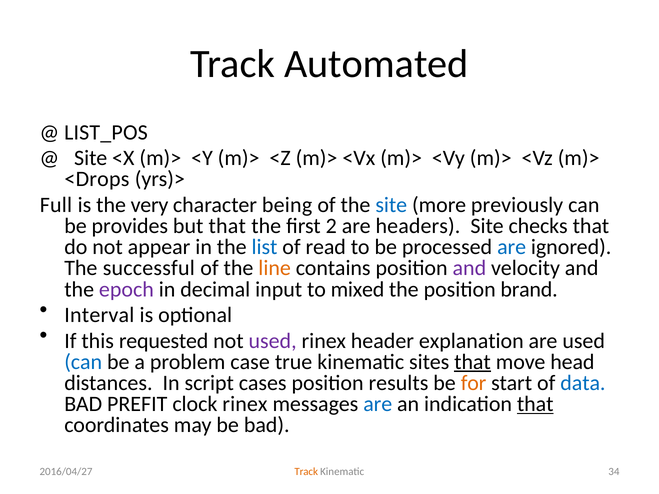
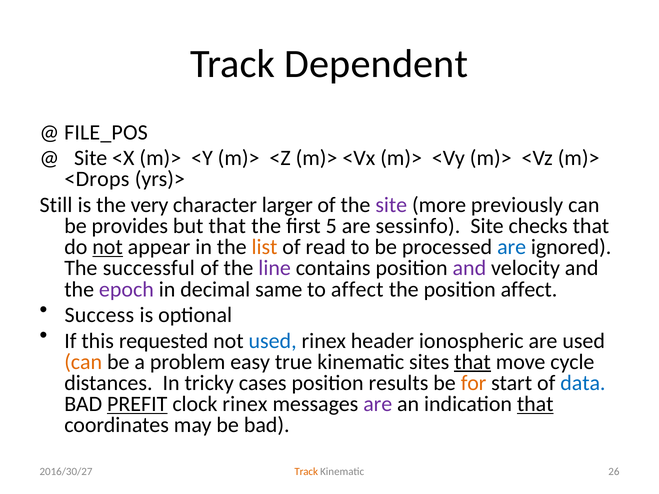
Automated: Automated -> Dependent (376, 64)
LIST_POS: LIST_POS -> FILE_POS (106, 132)
Full: Full -> Still (56, 205)
being: being -> larger (287, 205)
site colour: blue -> purple (391, 205)
2: 2 -> 5 (331, 226)
headers: headers -> sessinfo (418, 226)
not underline: none -> present (108, 247)
list colour: blue -> orange (265, 247)
line colour: orange -> purple (275, 268)
input: input -> same (279, 289)
to mixed: mixed -> affect (357, 289)
position brand: brand -> affect (529, 289)
Interval: Interval -> Success (99, 315)
used colour: purple -> blue (273, 341)
explanation: explanation -> ionospheric (471, 341)
can colour: blue -> orange (83, 362)
case: case -> easy (250, 362)
head: head -> cycle (572, 362)
script: script -> tricky (209, 383)
PREFIT underline: none -> present (137, 404)
are colour: blue -> purple (378, 404)
34: 34 -> 26 (614, 472)
2016/04/27: 2016/04/27 -> 2016/30/27 (66, 472)
